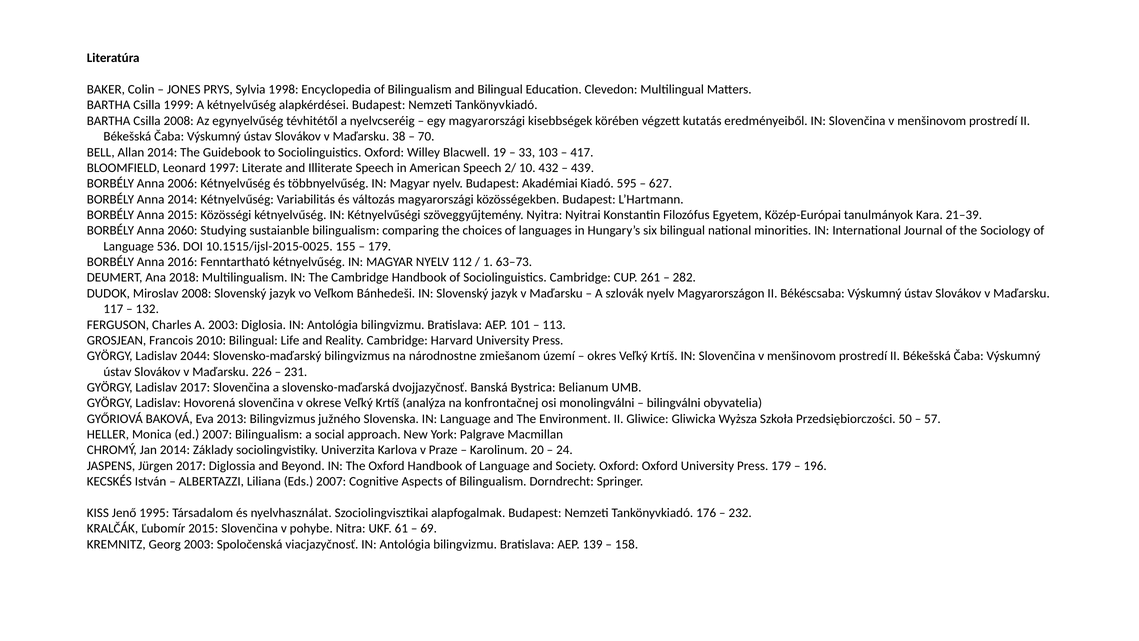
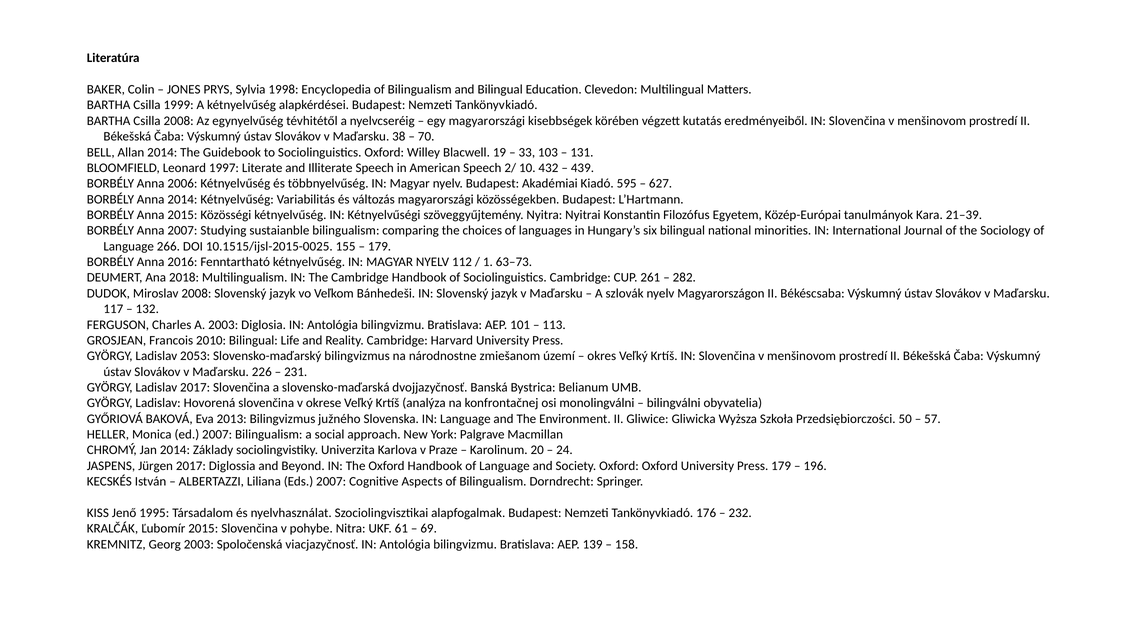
417: 417 -> 131 (582, 152)
Anna 2060: 2060 -> 2007 (182, 231)
536: 536 -> 266 (168, 246)
2044: 2044 -> 2053 (195, 356)
